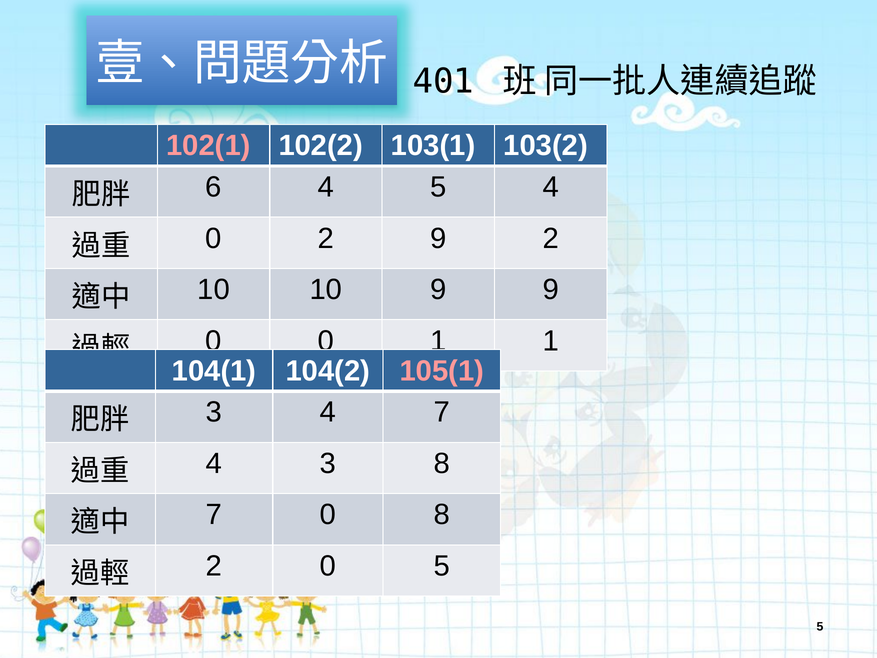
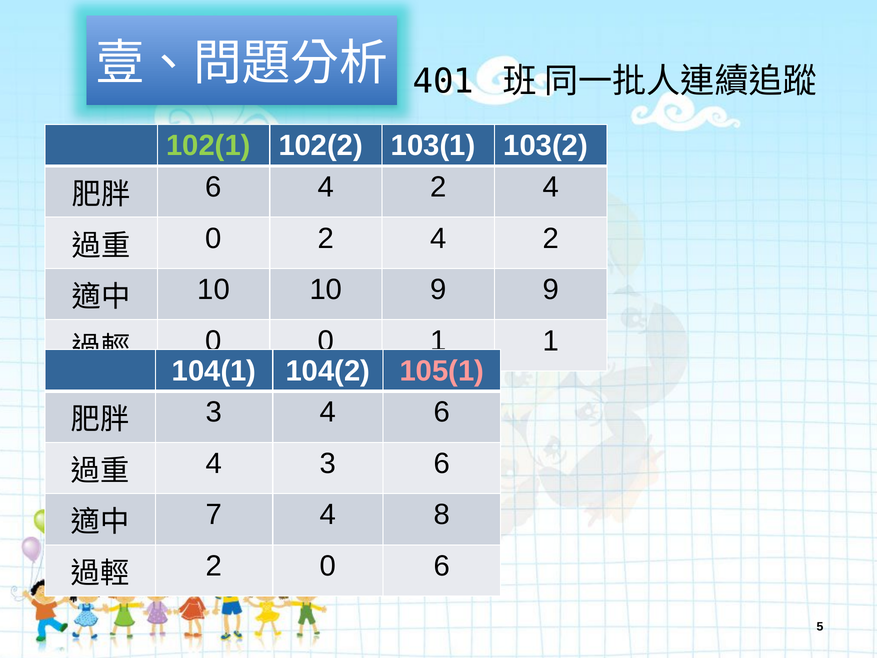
102(1 colour: pink -> light green (208, 146)
6 4 5: 5 -> 2 (438, 187)
0 2 9: 9 -> 4 (438, 238)
4 7: 7 -> 6 (442, 412)
3 8: 8 -> 6 (442, 463)
7 0: 0 -> 4 (328, 515)
0 5: 5 -> 6 (442, 566)
